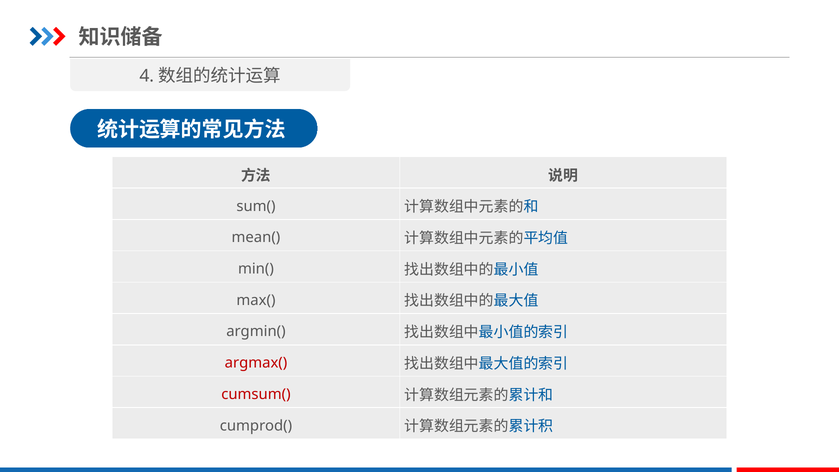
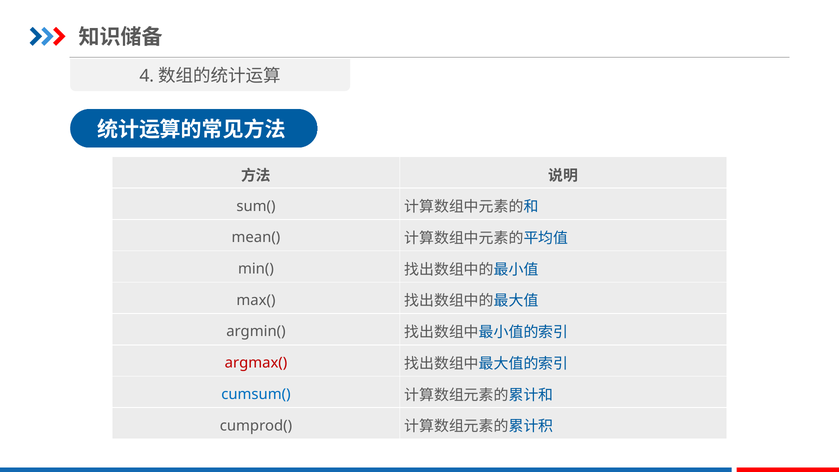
cumsum( colour: red -> blue (256, 394)
